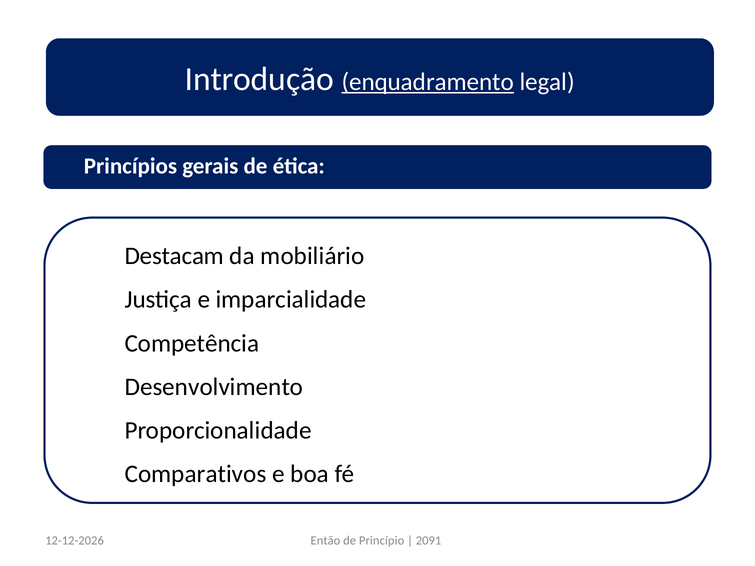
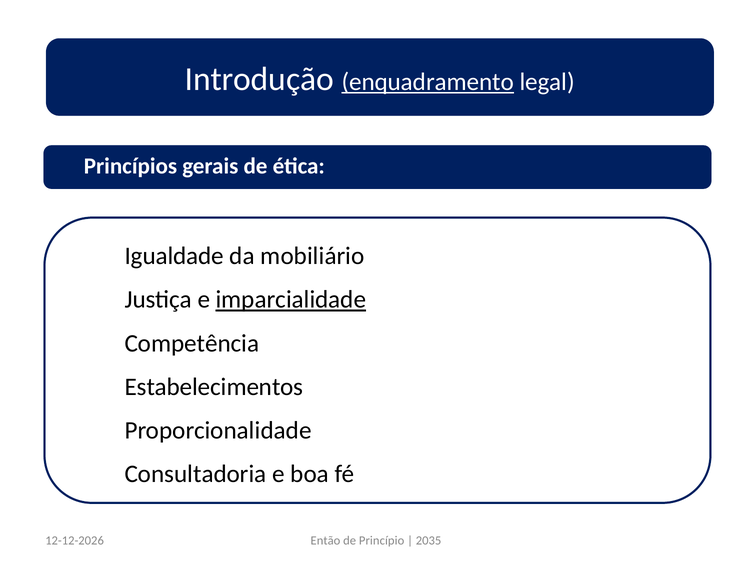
Destacam: Destacam -> Igualdade (174, 256)
imparcialidade underline: none -> present (291, 300)
Desenvolvimento: Desenvolvimento -> Estabelecimentos (214, 387)
Comparativos: Comparativos -> Consultadoria (196, 474)
2091: 2091 -> 2035 (429, 541)
